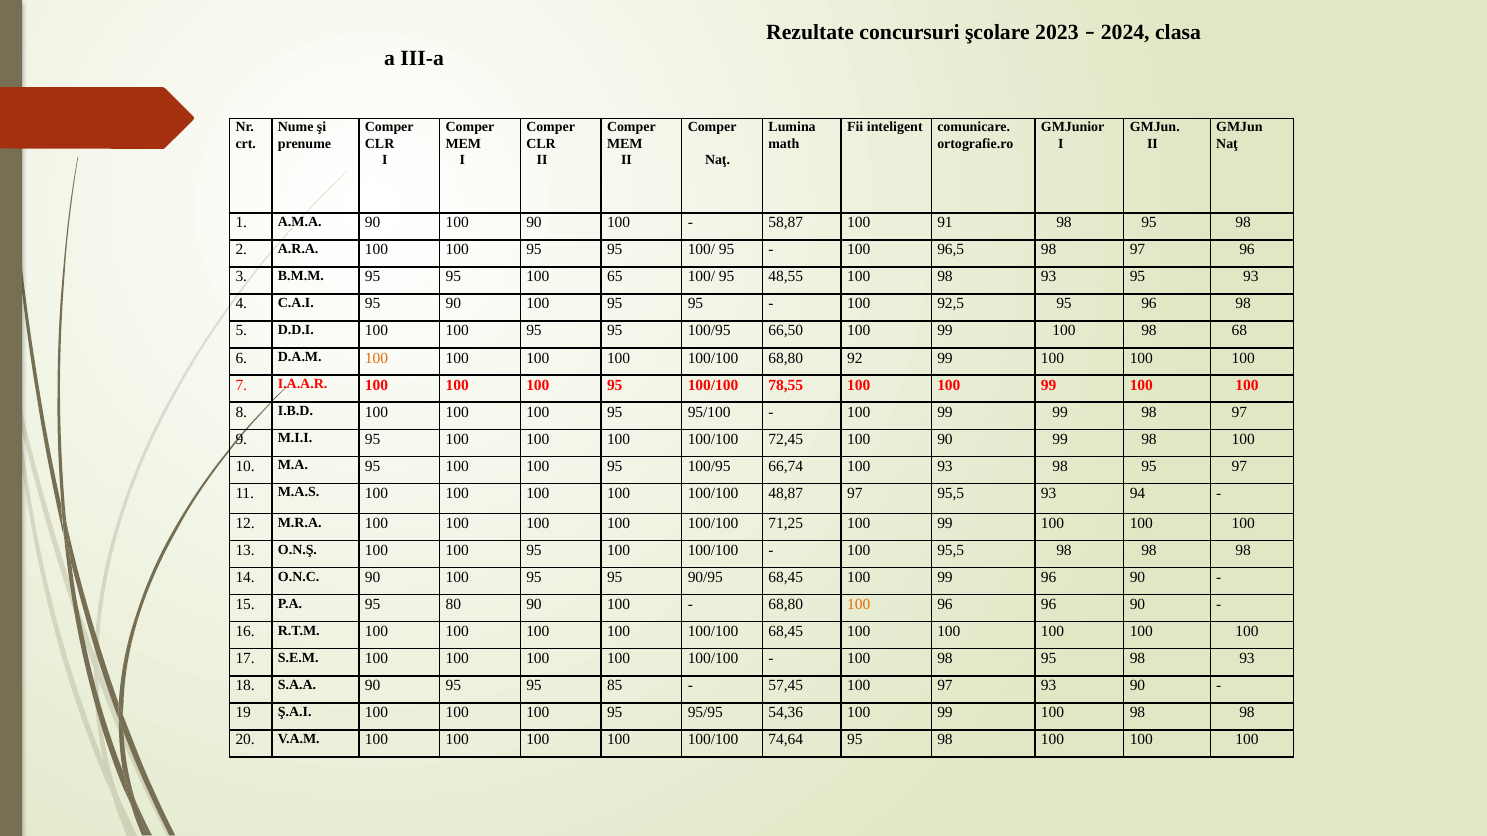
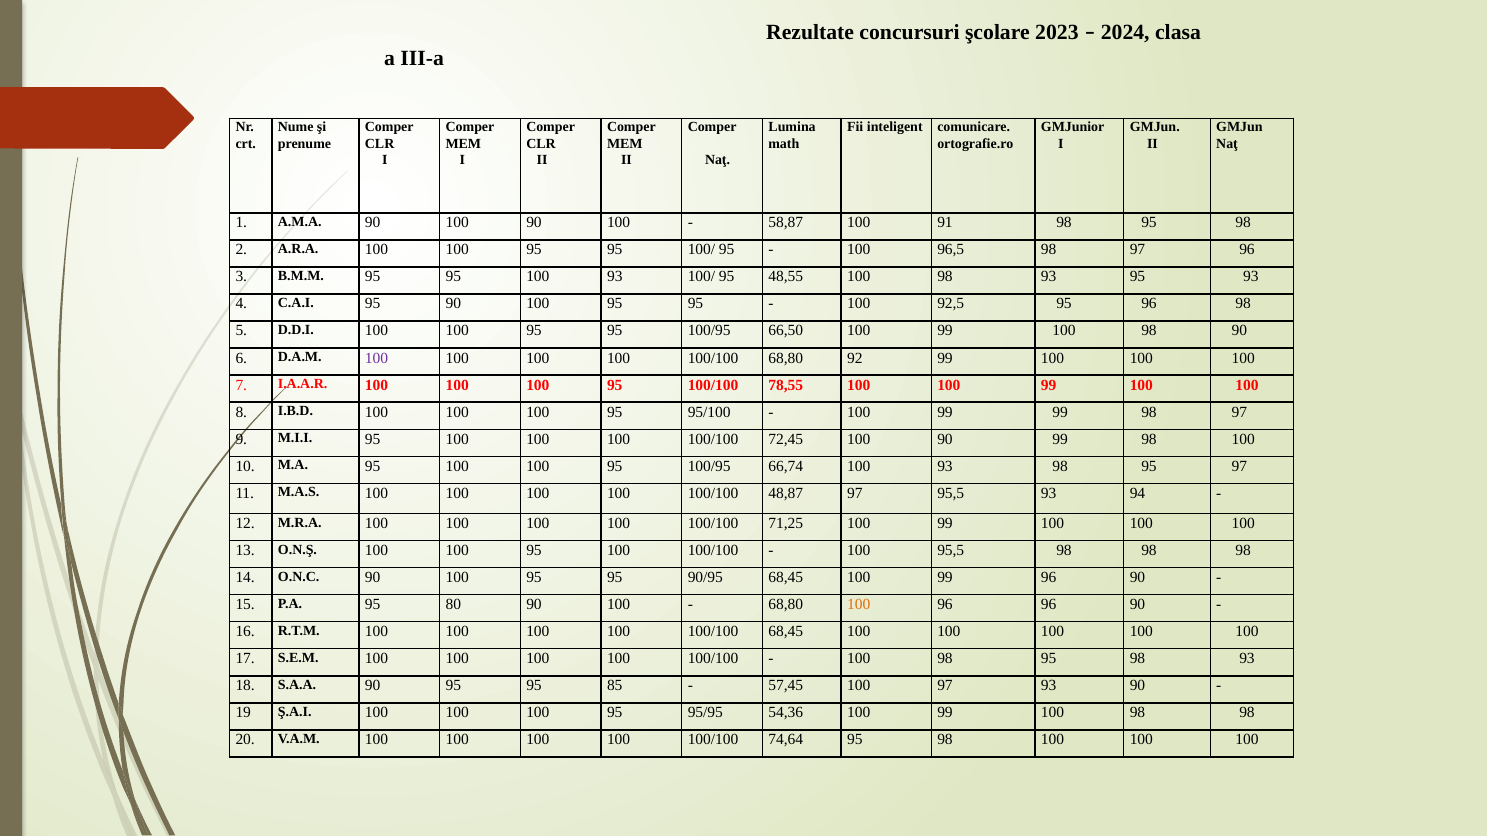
95 100 65: 65 -> 93 (615, 277)
98 68: 68 -> 90 (1239, 331)
100 colour: orange -> purple (377, 358)
